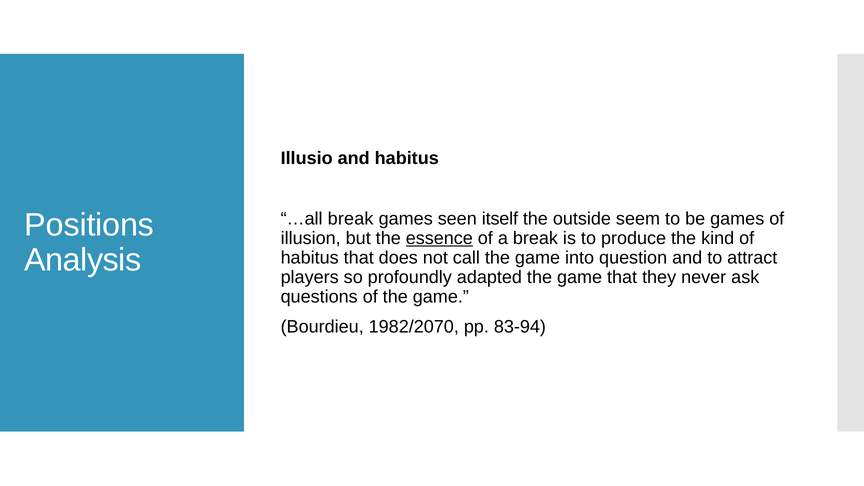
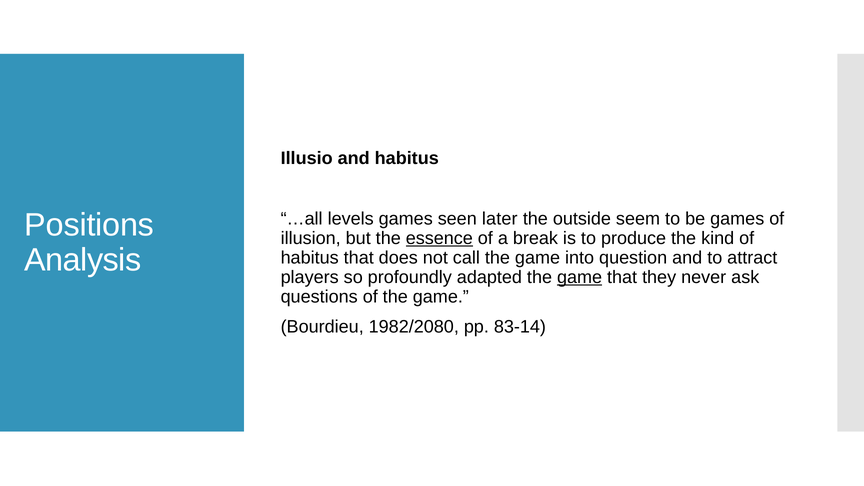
…all break: break -> levels (351, 219)
itself: itself -> later (500, 219)
game underline: none -> present (580, 277)
1982/2070: 1982/2070 -> 1982/2080 (414, 327)
83-94: 83-94 -> 83-14 (520, 327)
